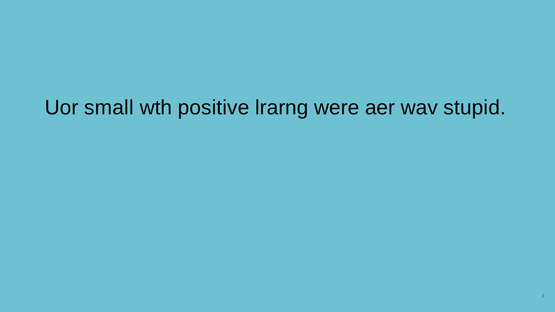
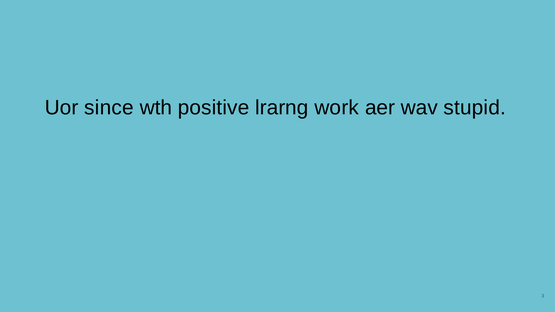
small: small -> since (109, 108)
were: were -> work (337, 108)
